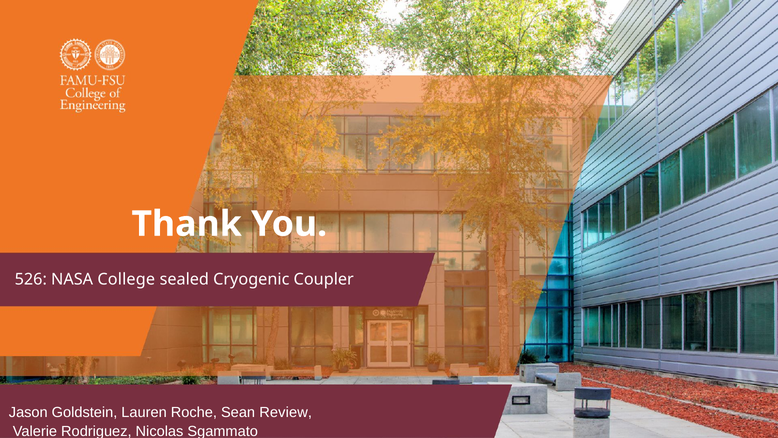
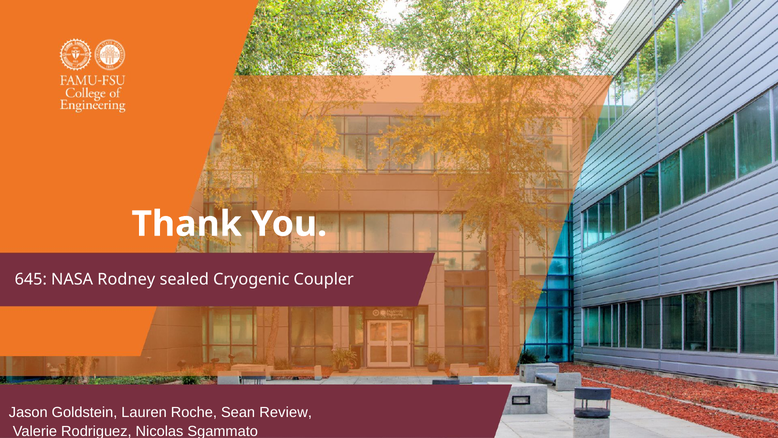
526: 526 -> 645 (31, 279)
College: College -> Rodney (126, 279)
